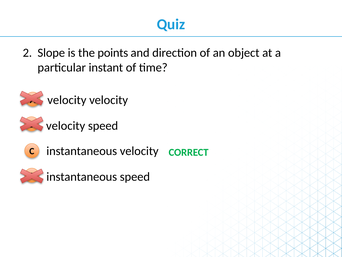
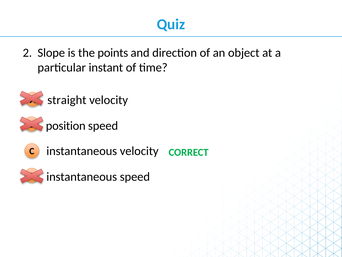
velocity: velocity -> straight (67, 100)
velocity: velocity -> position (66, 126)
